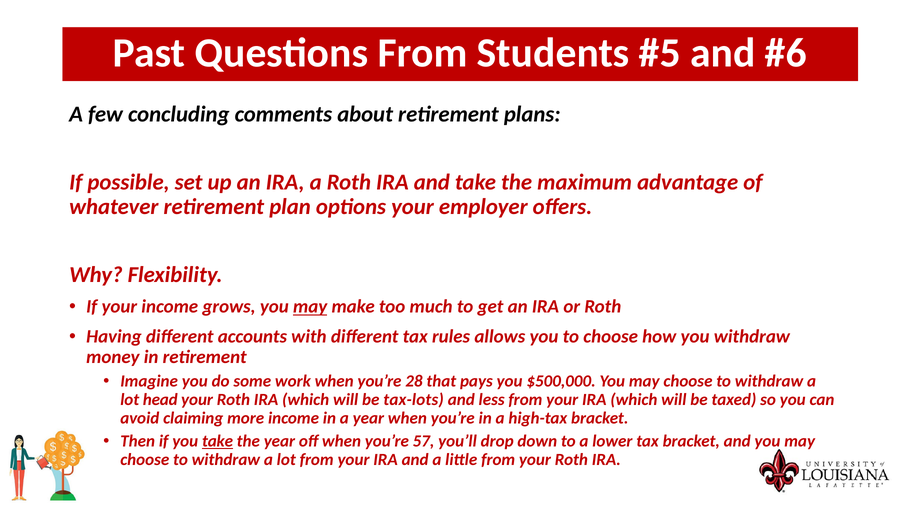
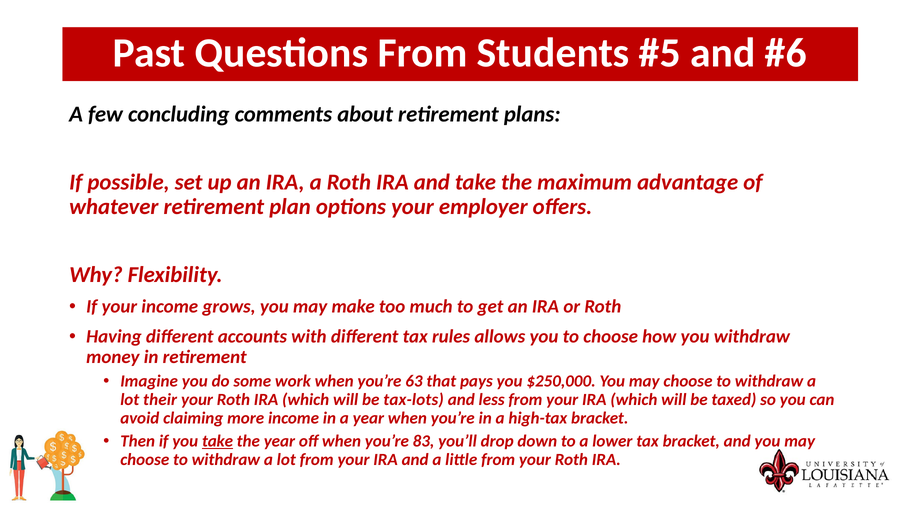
may underline: present -> none (310, 307)
28: 28 -> 63 (414, 381)
$500,000: $500,000 -> $250,000 (561, 381)
head: head -> their (160, 400)
57: 57 -> 83 (423, 441)
